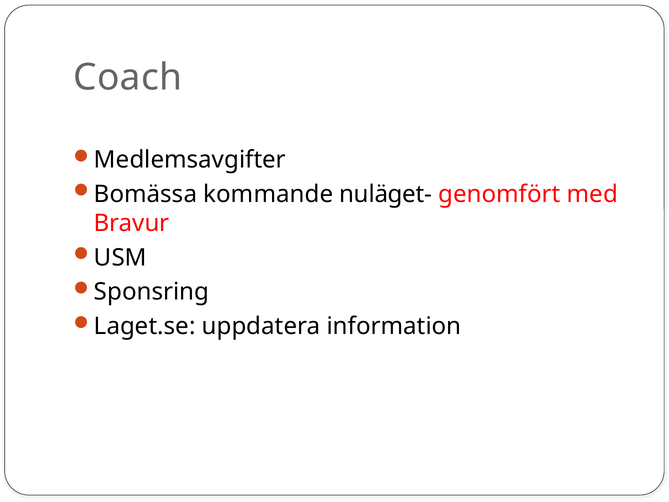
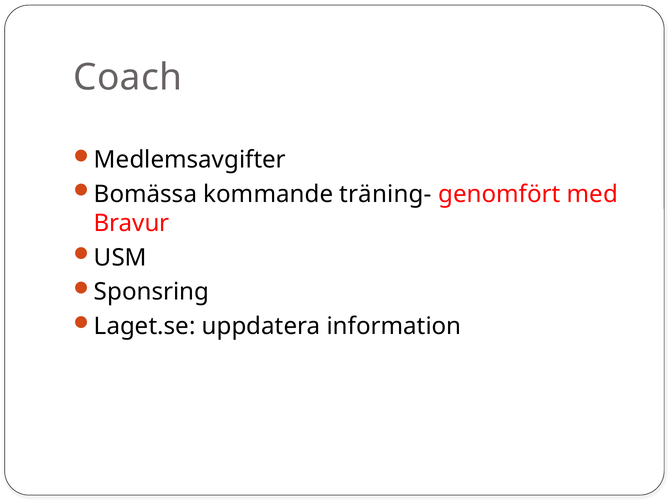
nuläget-: nuläget- -> träning- (385, 194)
